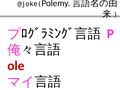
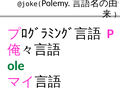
ole colour: red -> green (16, 66)
